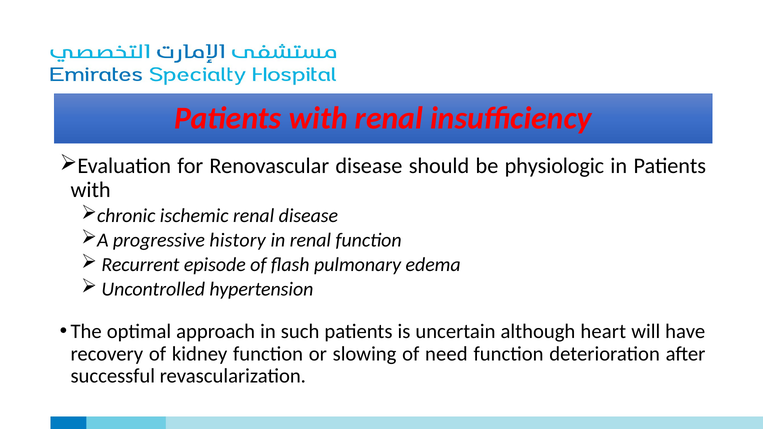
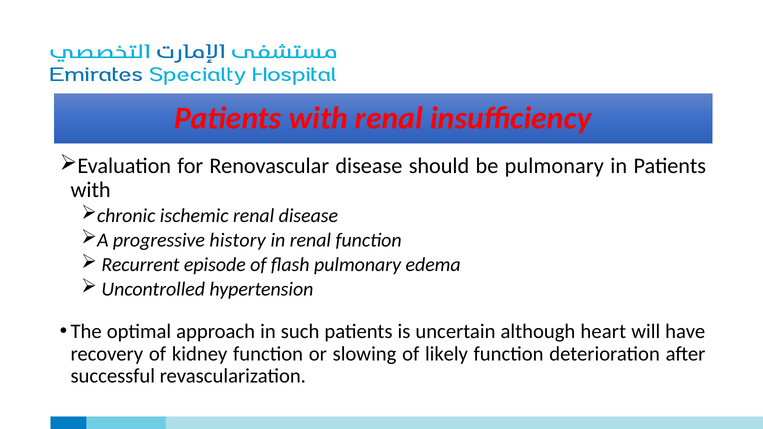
be physiologic: physiologic -> pulmonary (554, 166)
need: need -> likely (446, 354)
